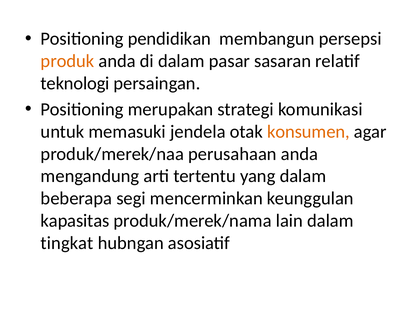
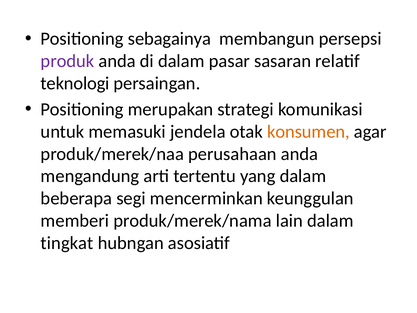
pendidikan: pendidikan -> sebagainya (169, 39)
produk colour: orange -> purple (67, 61)
kapasitas: kapasitas -> memberi (75, 221)
